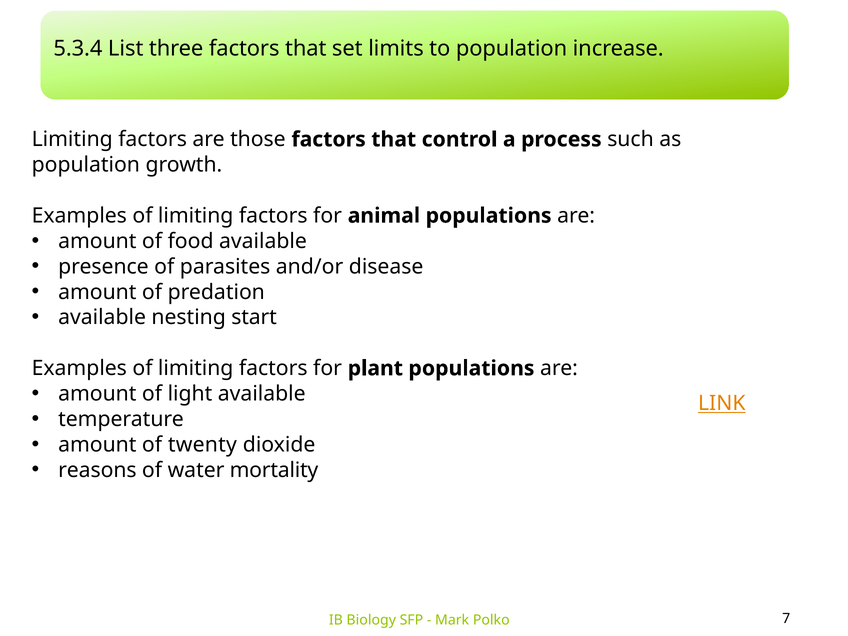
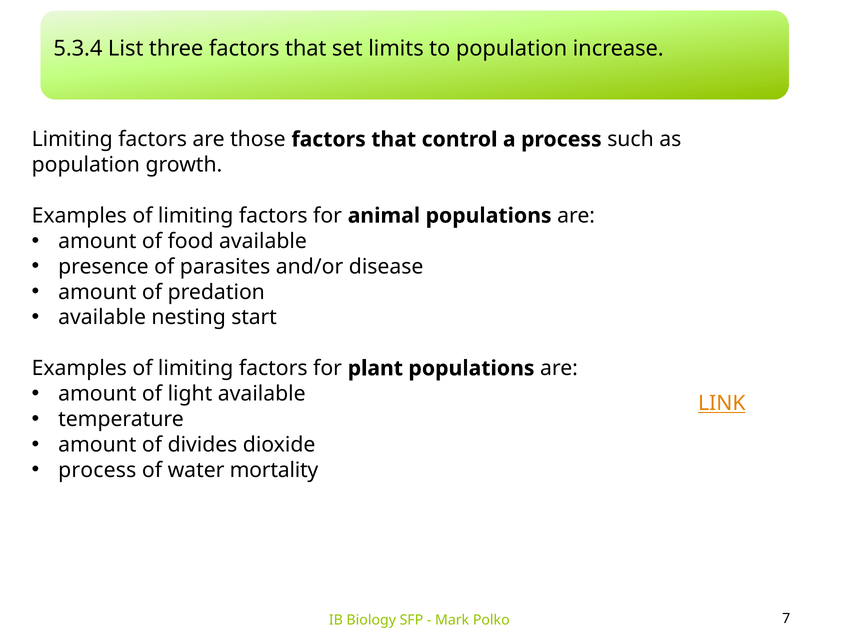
twenty: twenty -> divides (203, 445)
reasons: reasons -> process (97, 470)
